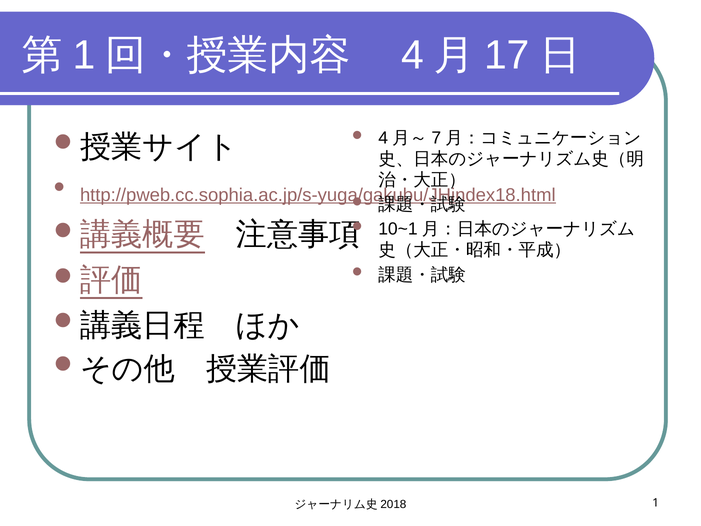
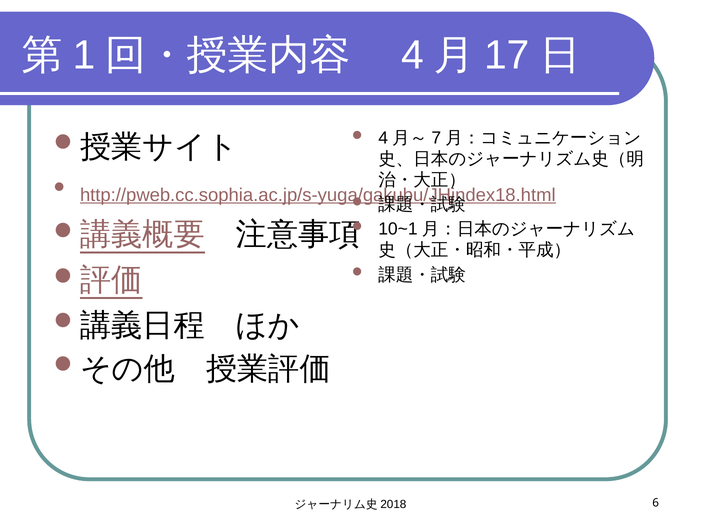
1: 1 -> 6 (656, 502)
